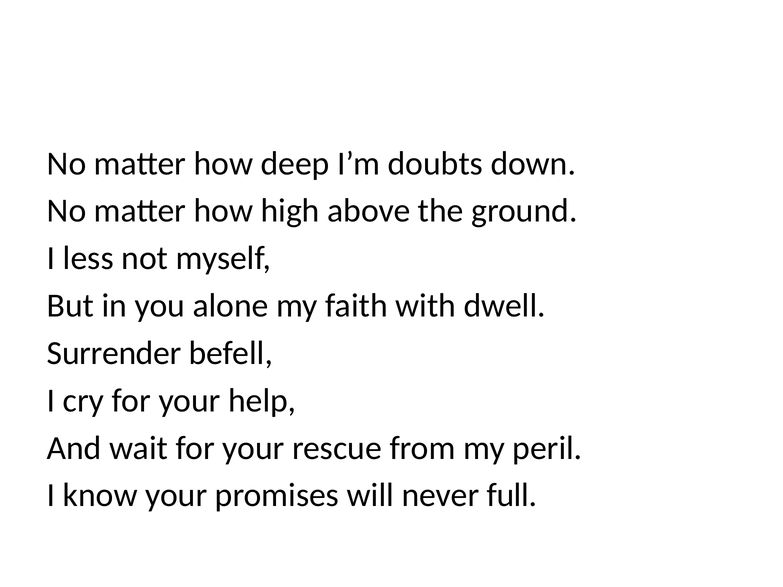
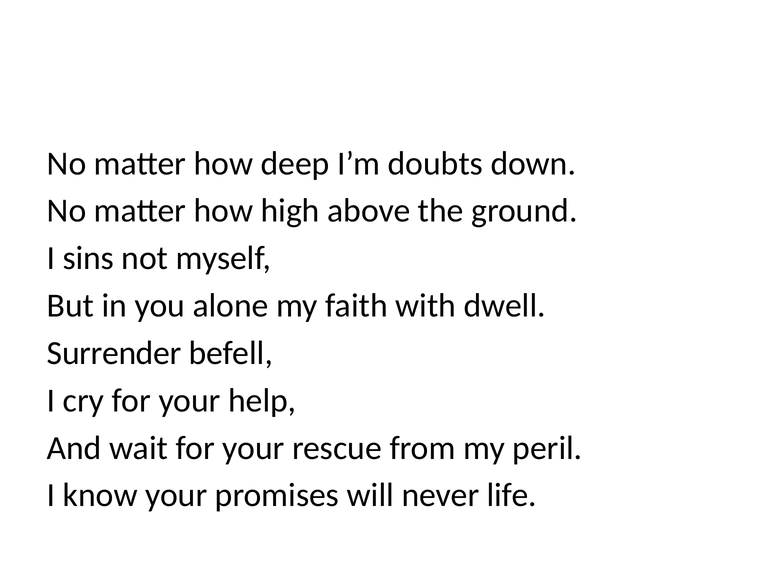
less: less -> sins (89, 258)
full: full -> life (512, 496)
